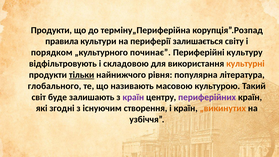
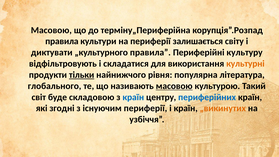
Продукти: Продукти -> Масовою (51, 30)
порядком: порядком -> диктувати (52, 52)
„культурного починає: починає -> правила (150, 52)
складовою: складовою -> складатися (126, 64)
масовою underline: none -> present (174, 86)
залишають: залишають -> складовою (92, 97)
країн colour: purple -> blue (133, 97)
периферійних colour: purple -> blue (207, 97)
існуючим створення: створення -> периферії (145, 108)
